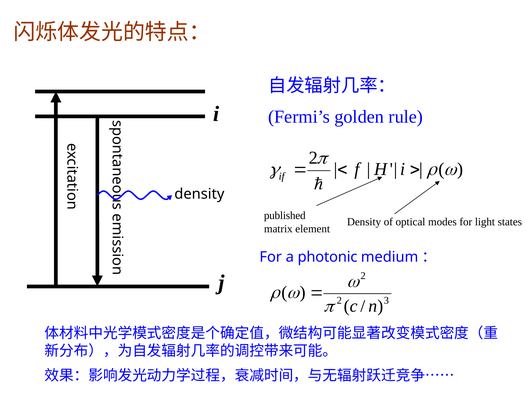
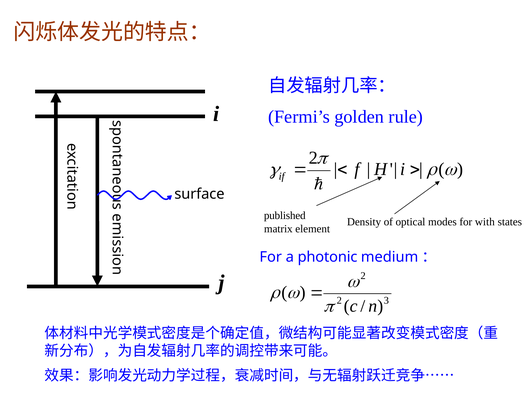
density: density -> surface (199, 194)
light: light -> with (485, 221)
